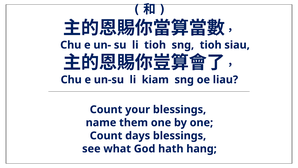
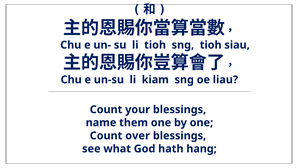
days: days -> over (138, 135)
